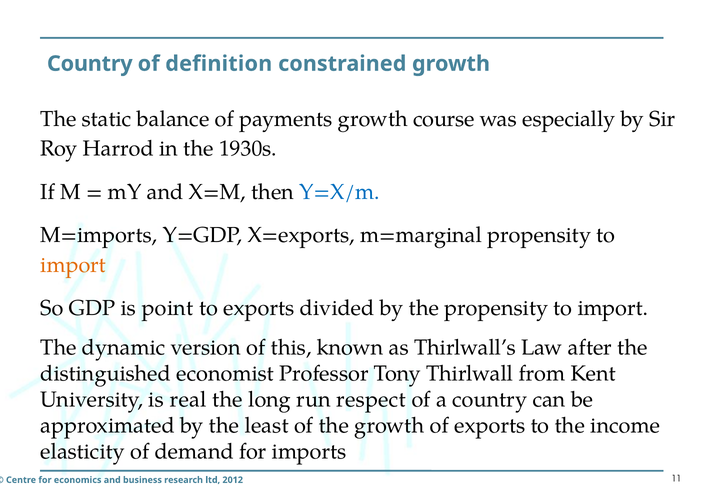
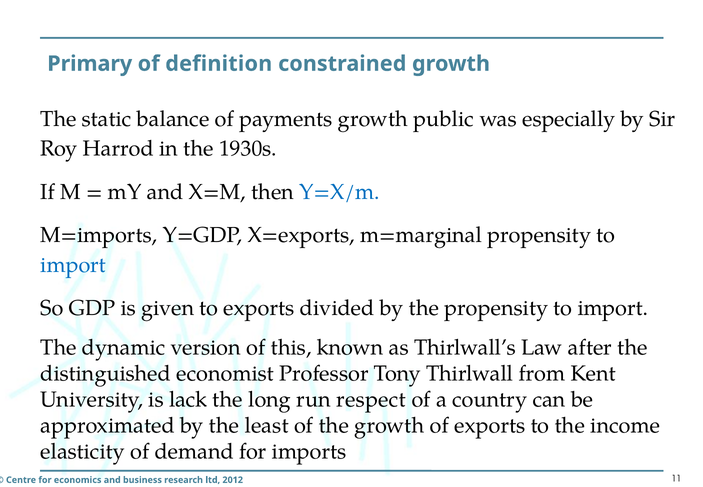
Country: Country -> Primary (90, 64)
course: course -> public (444, 119)
import colour: orange -> blue (73, 265)
point: point -> given (168, 308)
real: real -> lack (188, 399)
